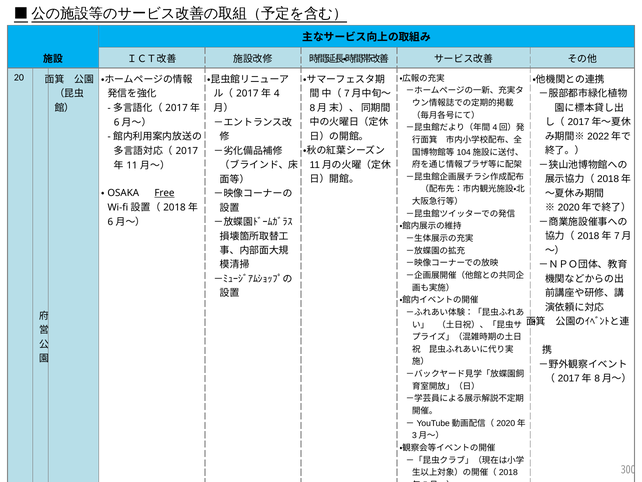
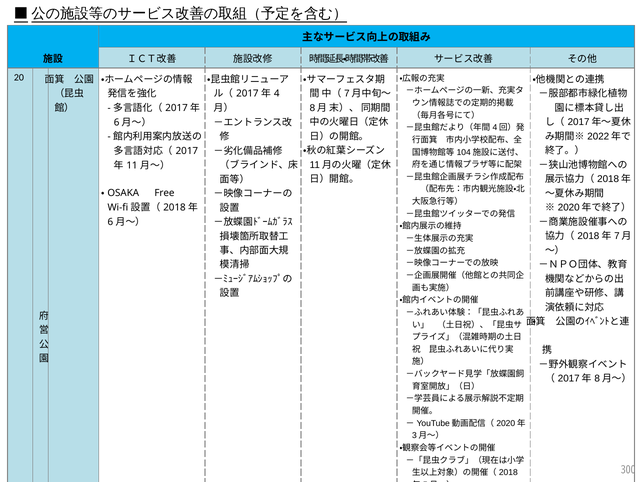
Free underline: present -> none (164, 193)
